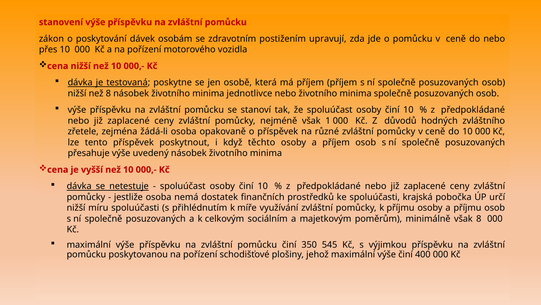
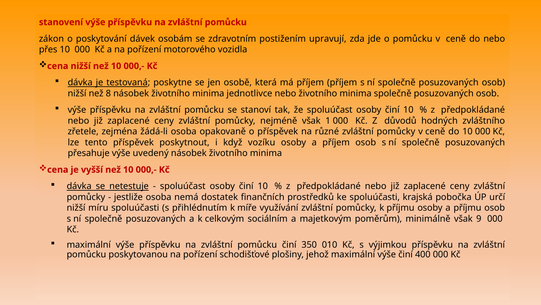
těchto: těchto -> vozíku (262, 142)
však 8: 8 -> 9 (479, 218)
545: 545 -> 010 (330, 244)
